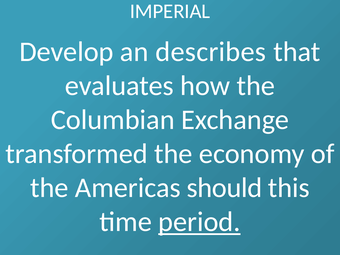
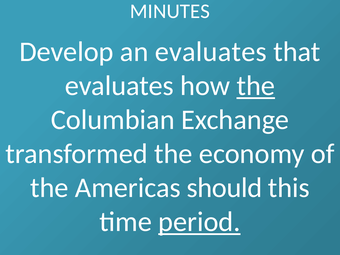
IMPERIAL: IMPERIAL -> MINUTES (170, 11)
an describes: describes -> evaluates (211, 52)
the underline: none -> present (256, 86)
